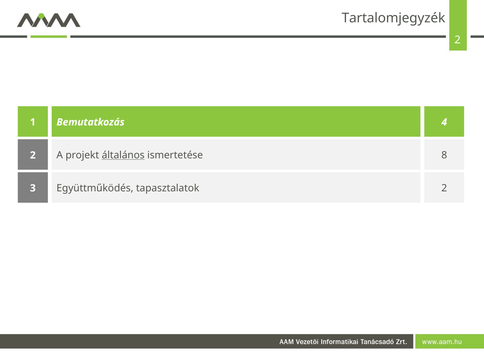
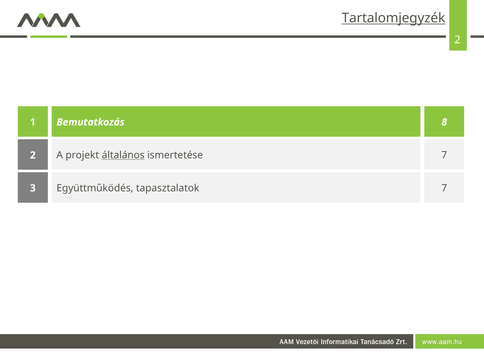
Tartalomjegyzék underline: none -> present (394, 18)
4: 4 -> 8 (444, 122)
ismertetése 8: 8 -> 7 (444, 155)
tapasztalatok 2: 2 -> 7 (444, 188)
